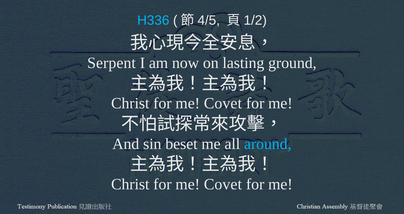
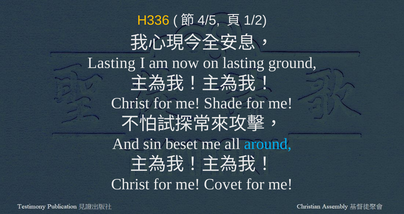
H336 colour: light blue -> yellow (153, 21)
Serpent: Serpent -> Lasting (111, 63)
Covet: Covet -> Shade (223, 104)
